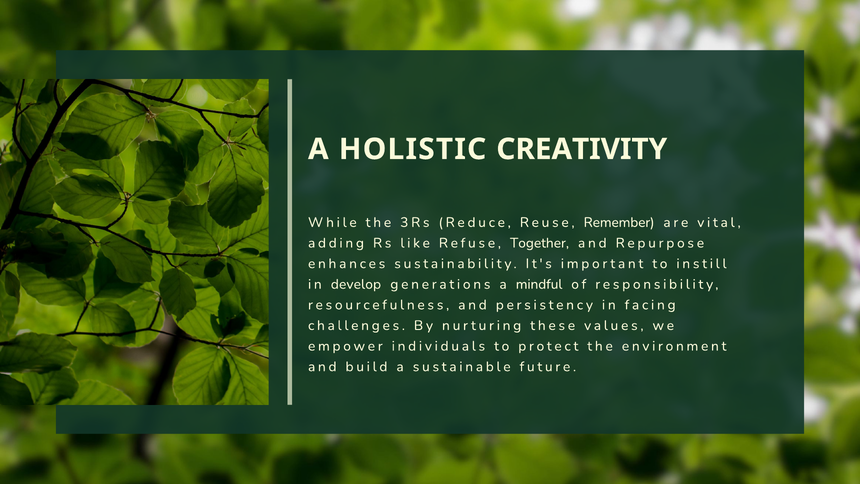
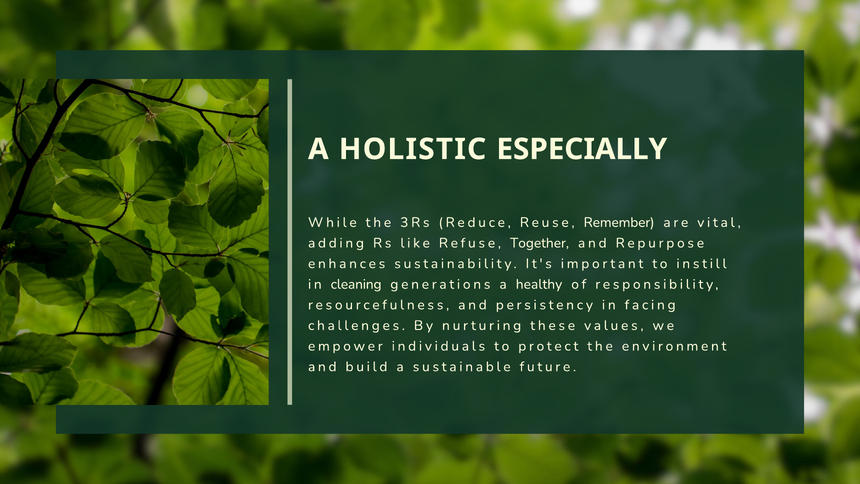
CREATIVITY: CREATIVITY -> ESPECIALLY (582, 149)
develop: develop -> cleaning (356, 284)
mindful: mindful -> healthy (539, 284)
